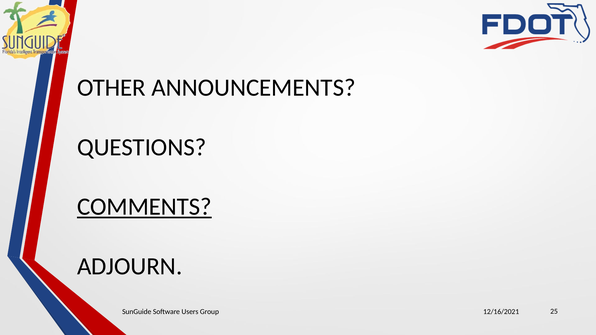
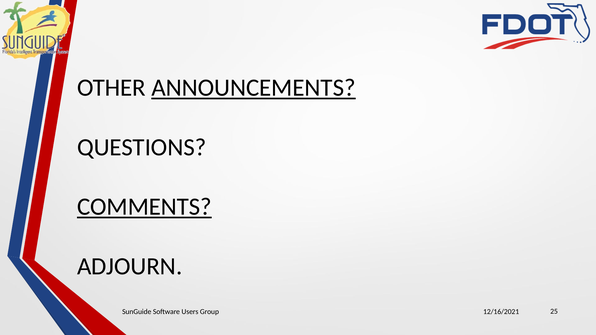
ANNOUNCEMENTS underline: none -> present (253, 88)
